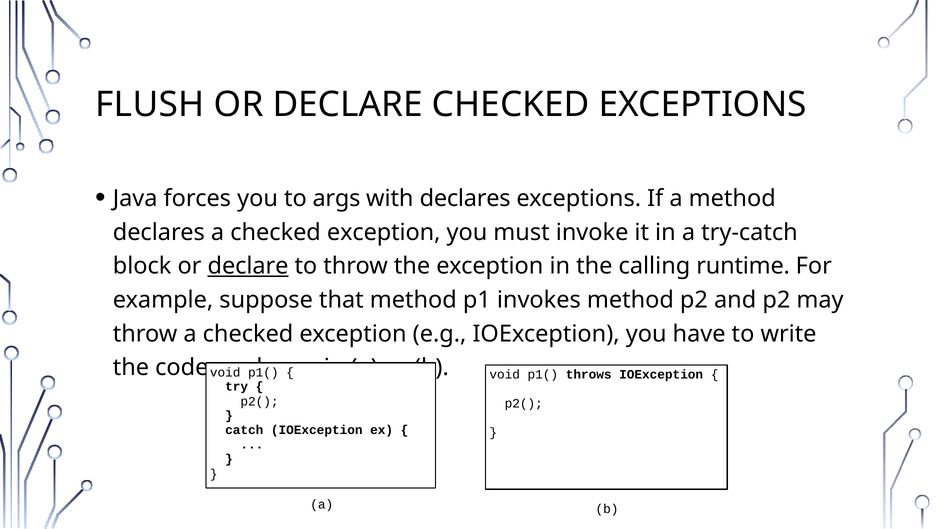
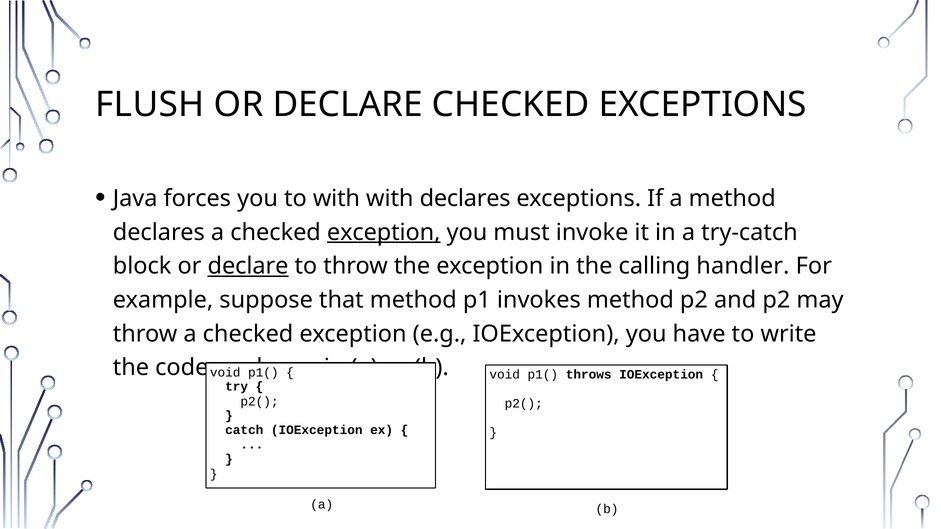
to args: args -> with (336, 199)
exception underline: none -> present (384, 232)
runtime: runtime -> handler (743, 266)
